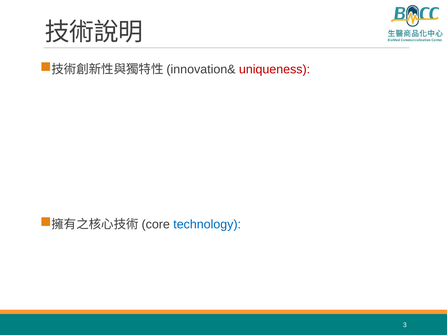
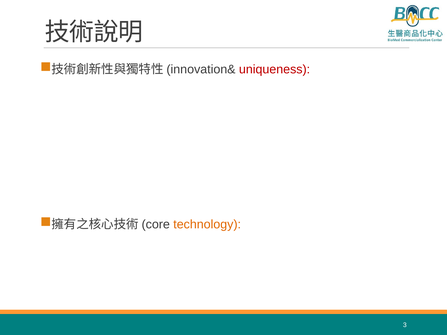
technology colour: blue -> orange (207, 225)
